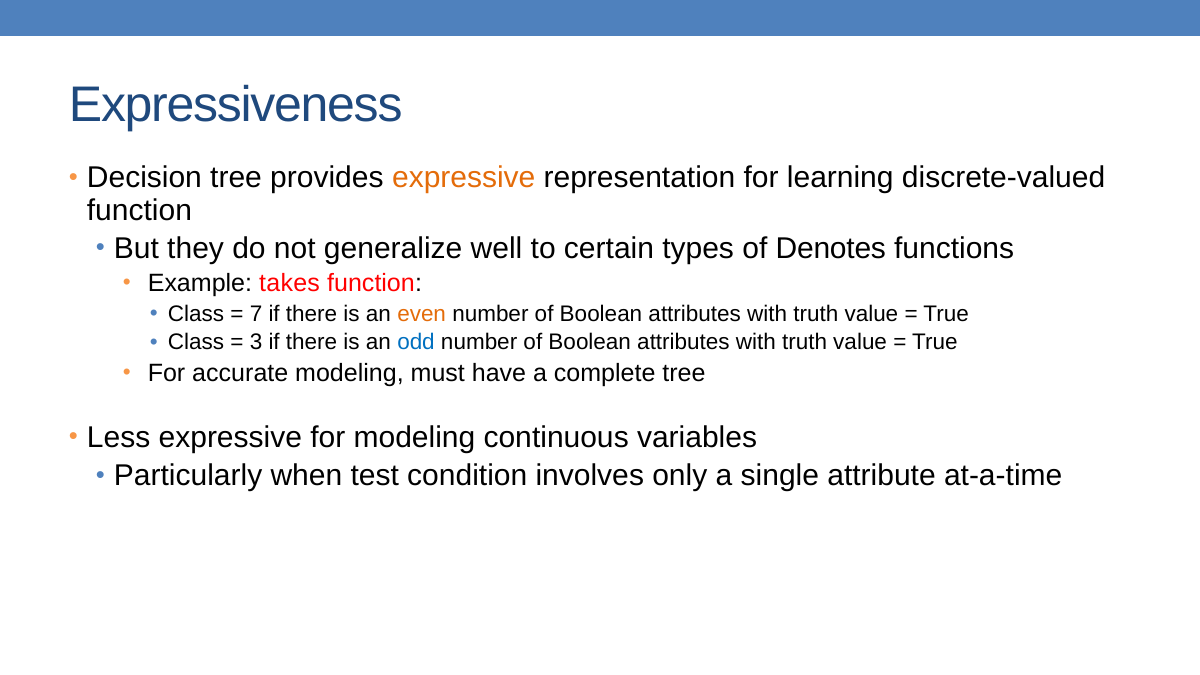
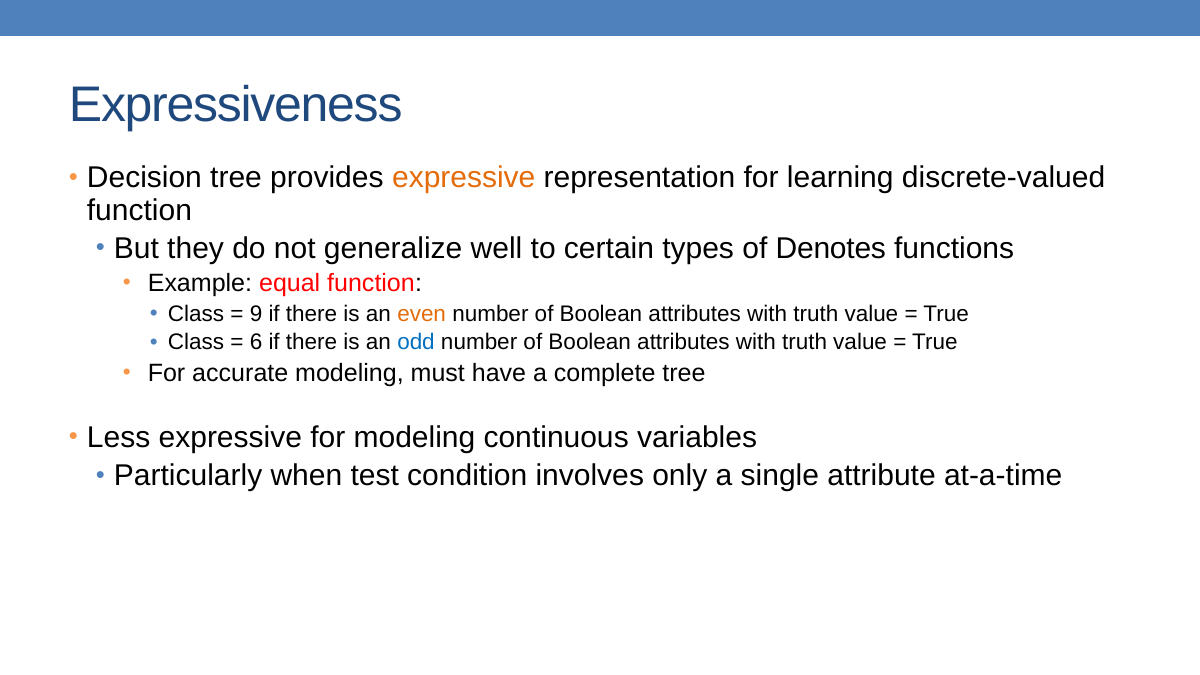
takes: takes -> equal (290, 284)
7: 7 -> 9 (256, 314)
3: 3 -> 6 (256, 343)
